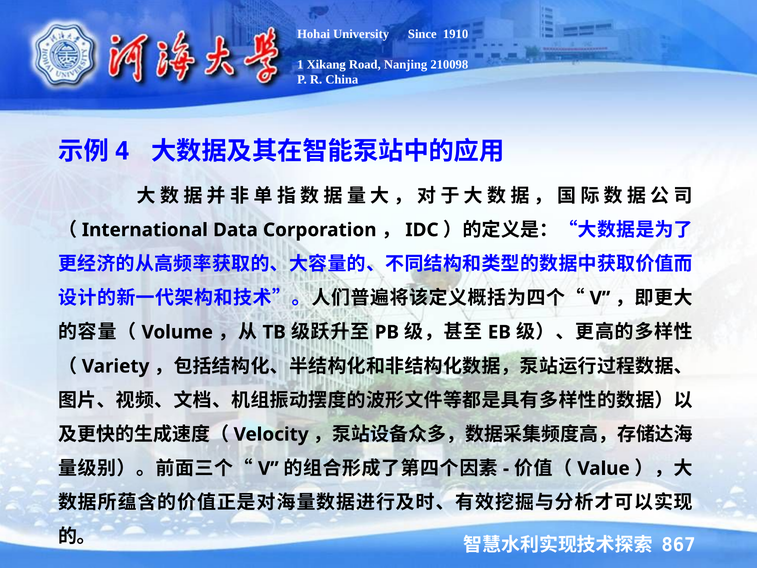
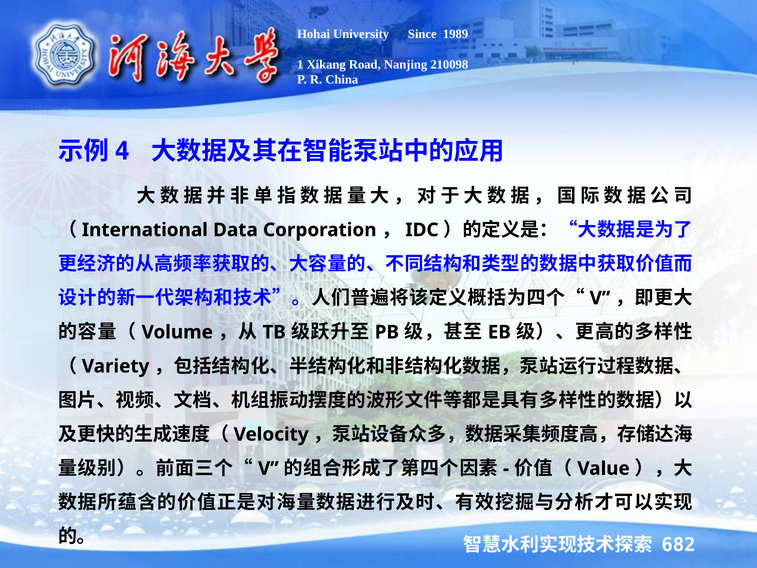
1910: 1910 -> 1989 (456, 34)
867: 867 -> 682 (679, 545)
